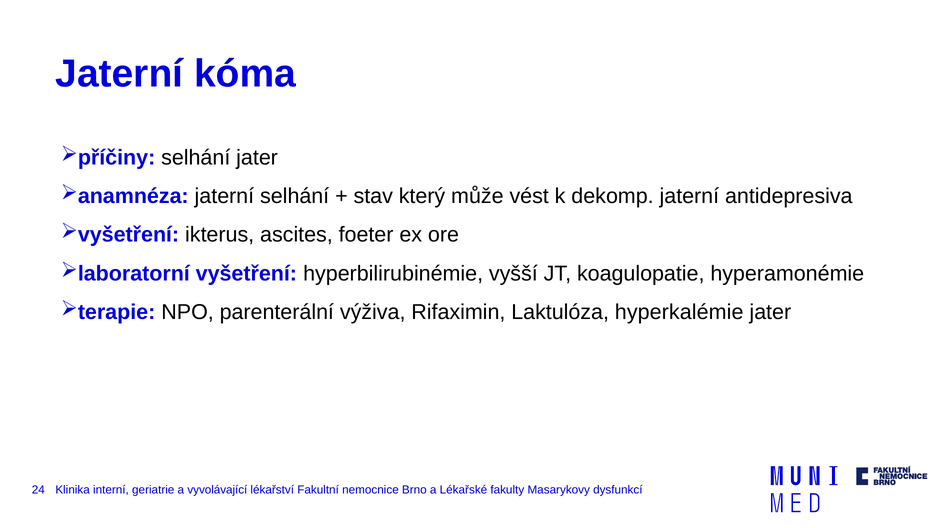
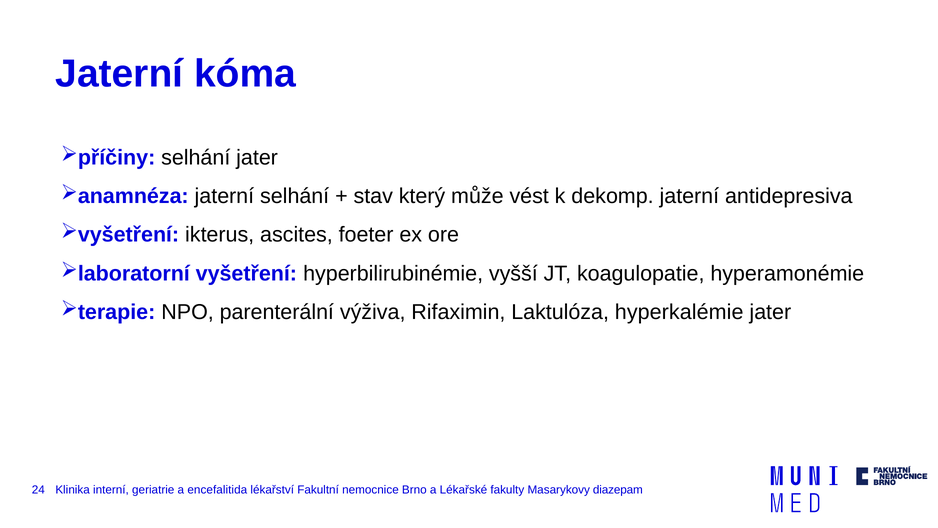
vyvolávající: vyvolávající -> encefalitida (217, 490)
dysfunkcí: dysfunkcí -> diazepam (618, 490)
